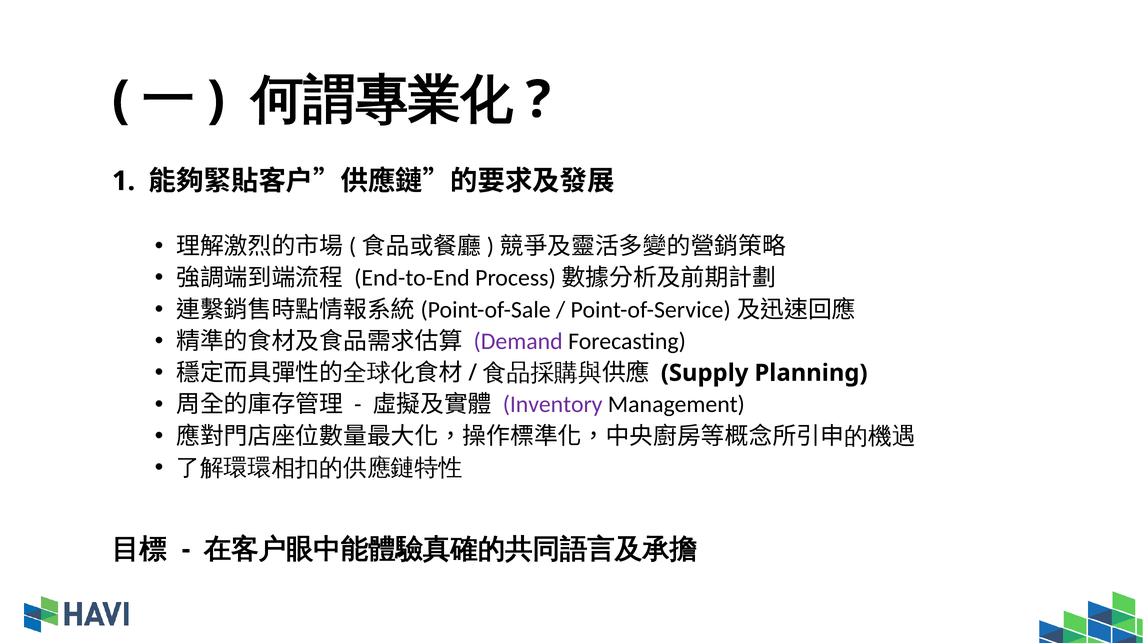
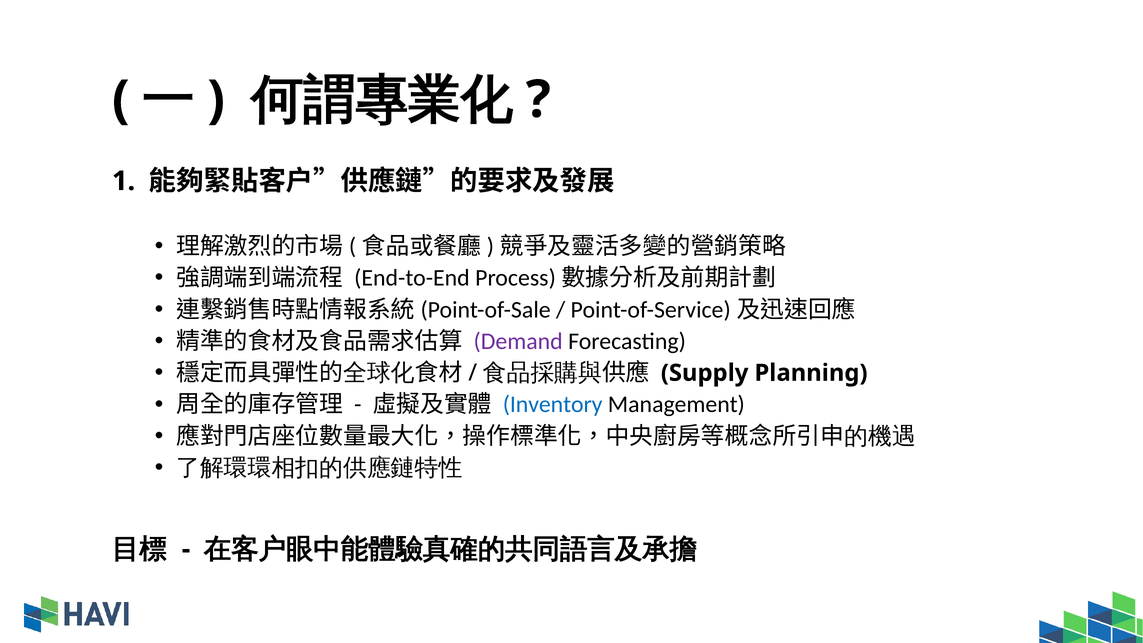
Inventory colour: purple -> blue (553, 405)
